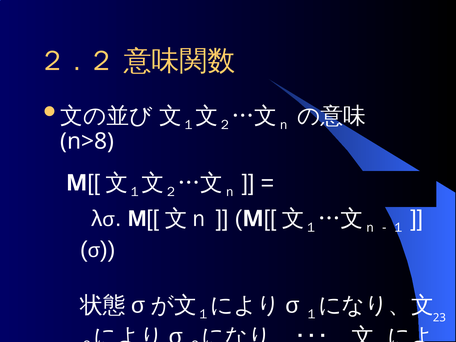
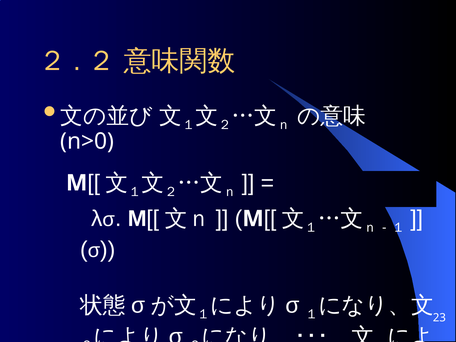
n>8: n>8 -> n>0 (87, 141)
